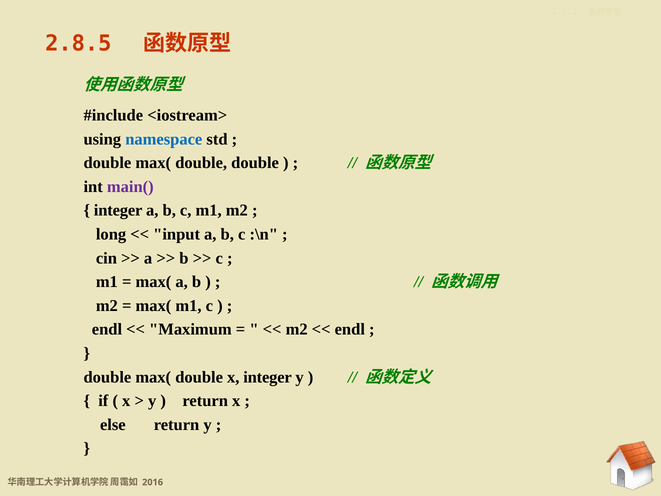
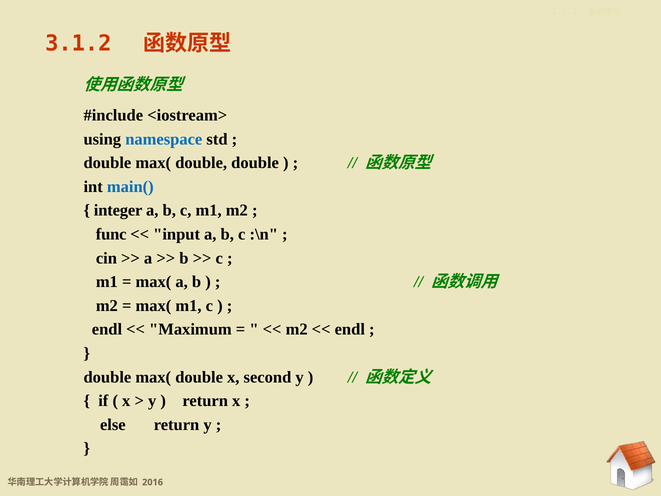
2.8.5: 2.8.5 -> 3.1.2 (78, 43)
main( colour: purple -> blue (130, 187)
long: long -> func (111, 234)
x integer: integer -> second (267, 377)
